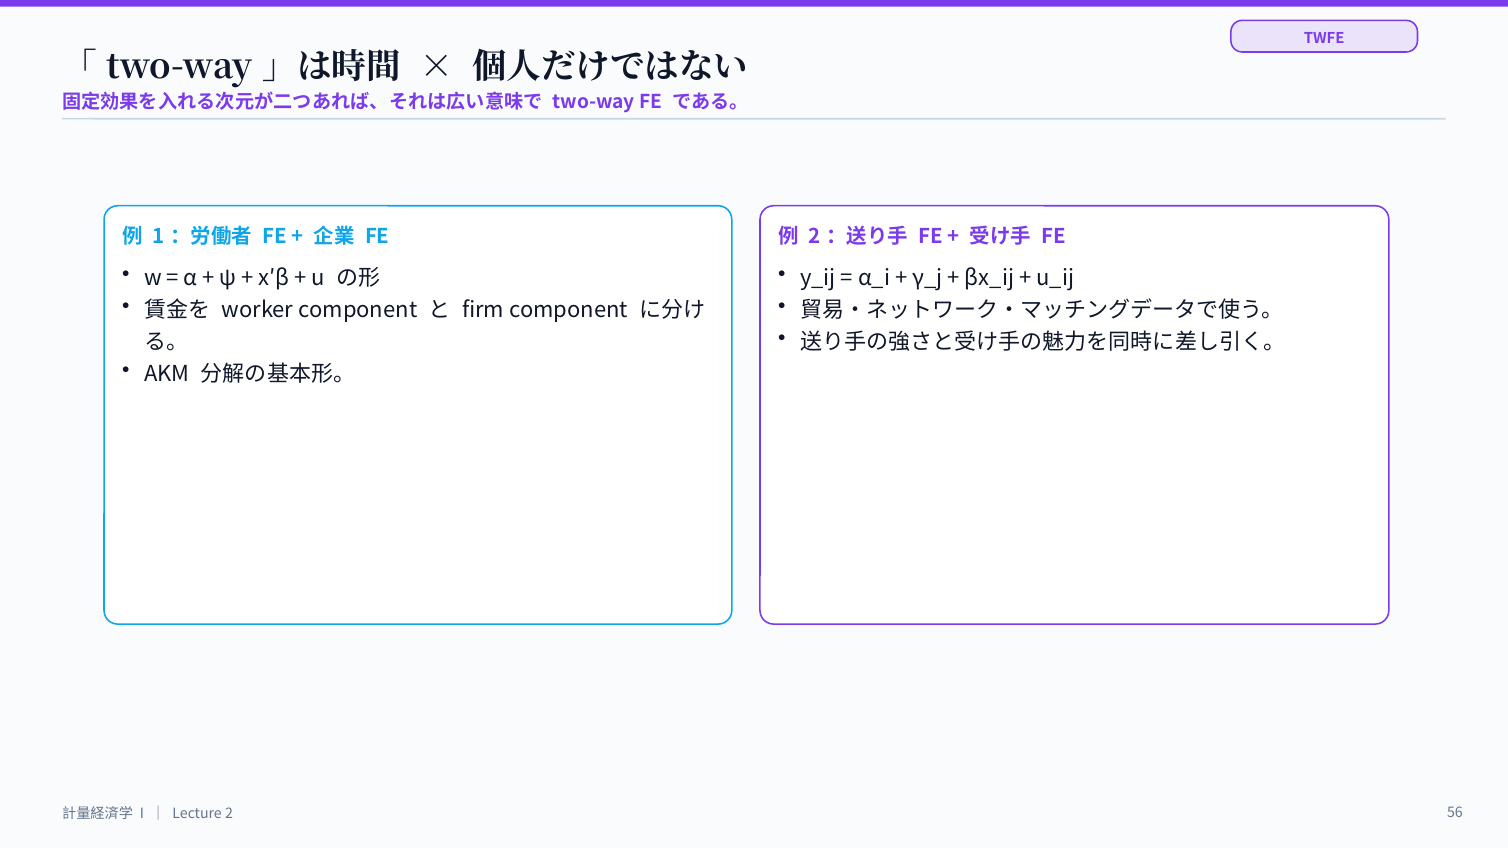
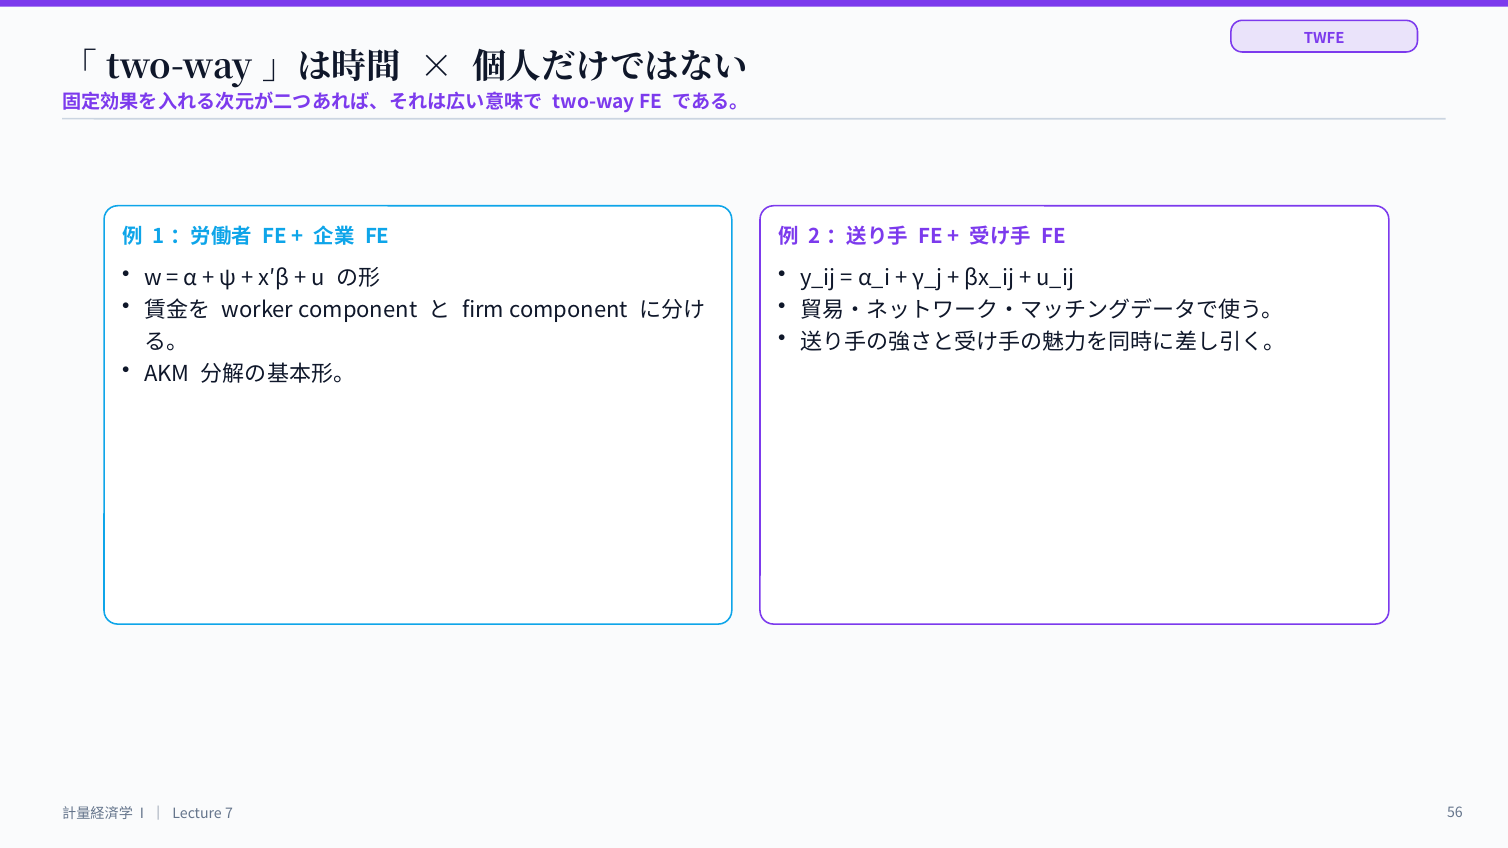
Lecture 2: 2 -> 7 (229, 814)
